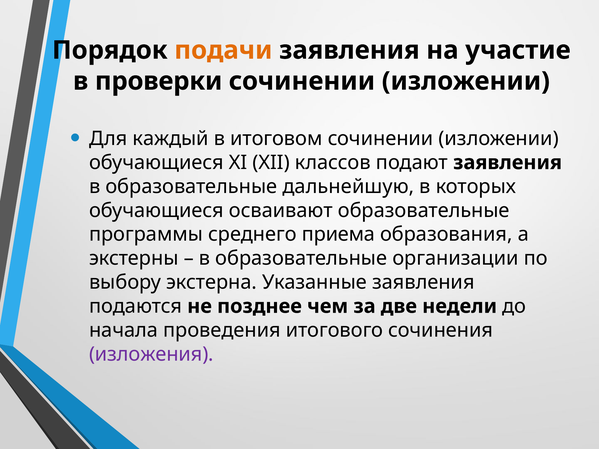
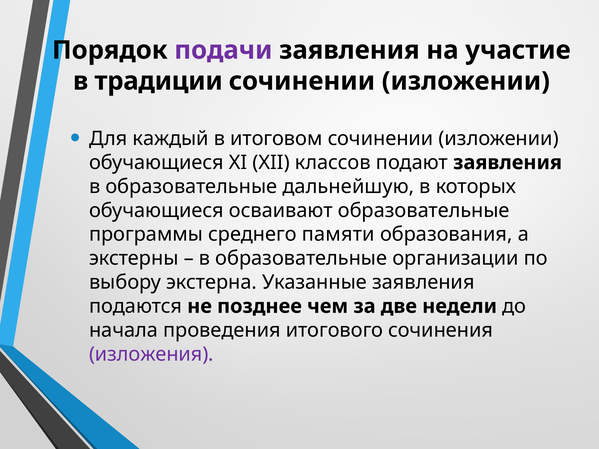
подачи colour: orange -> purple (223, 50)
проверки: проверки -> традиции (159, 81)
приема: приема -> памяти (338, 235)
